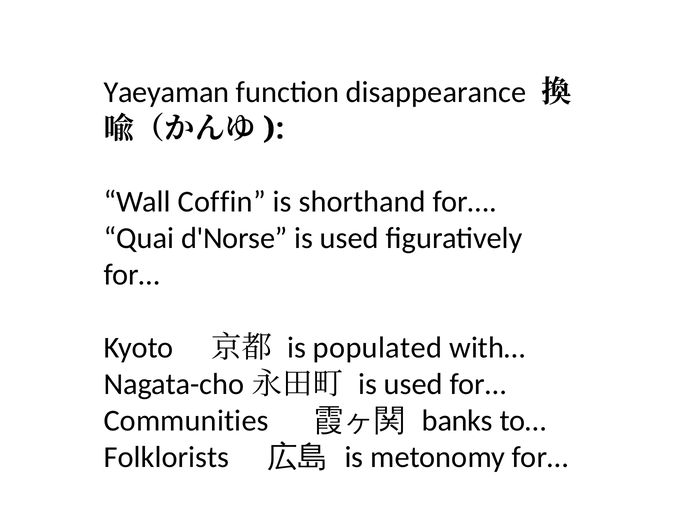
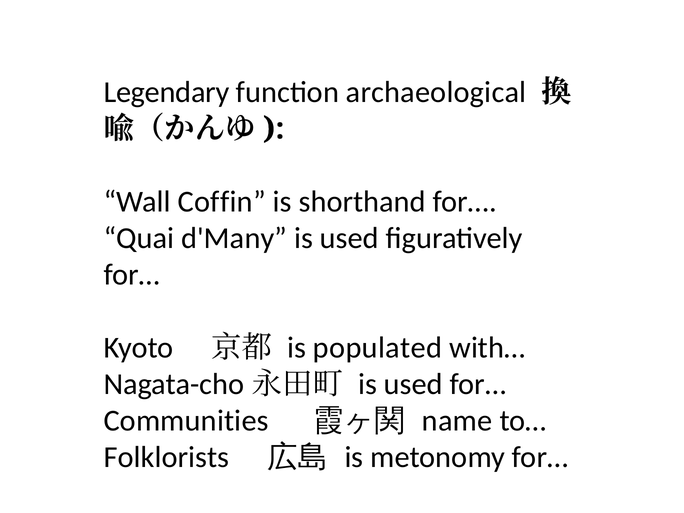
Yaeyaman: Yaeyaman -> Legendary (167, 92)
disappearance: disappearance -> archaeological (436, 92)
d'Norse: d'Norse -> d'Many (234, 238)
banks: banks -> name (457, 421)
